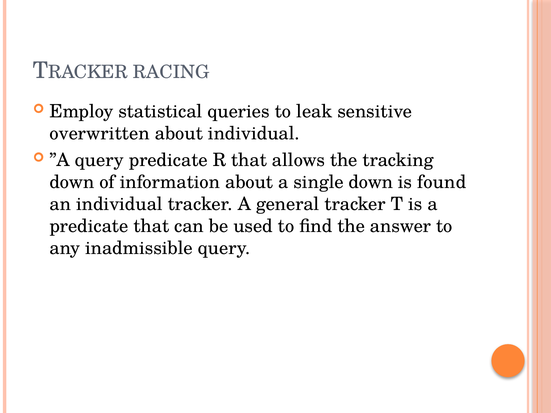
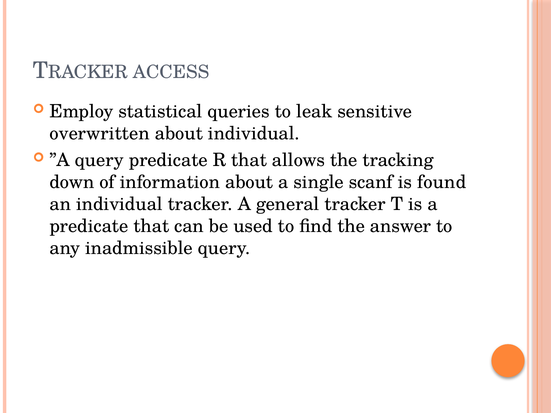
RACING: RACING -> ACCESS (171, 72)
single down: down -> scanf (371, 182)
